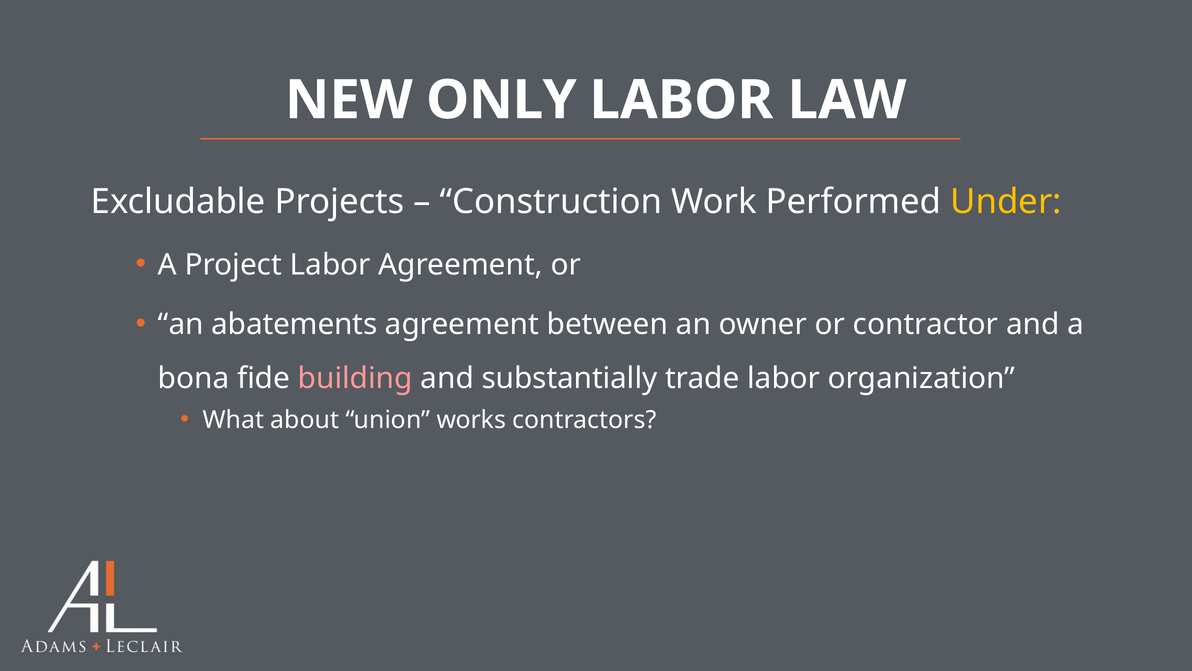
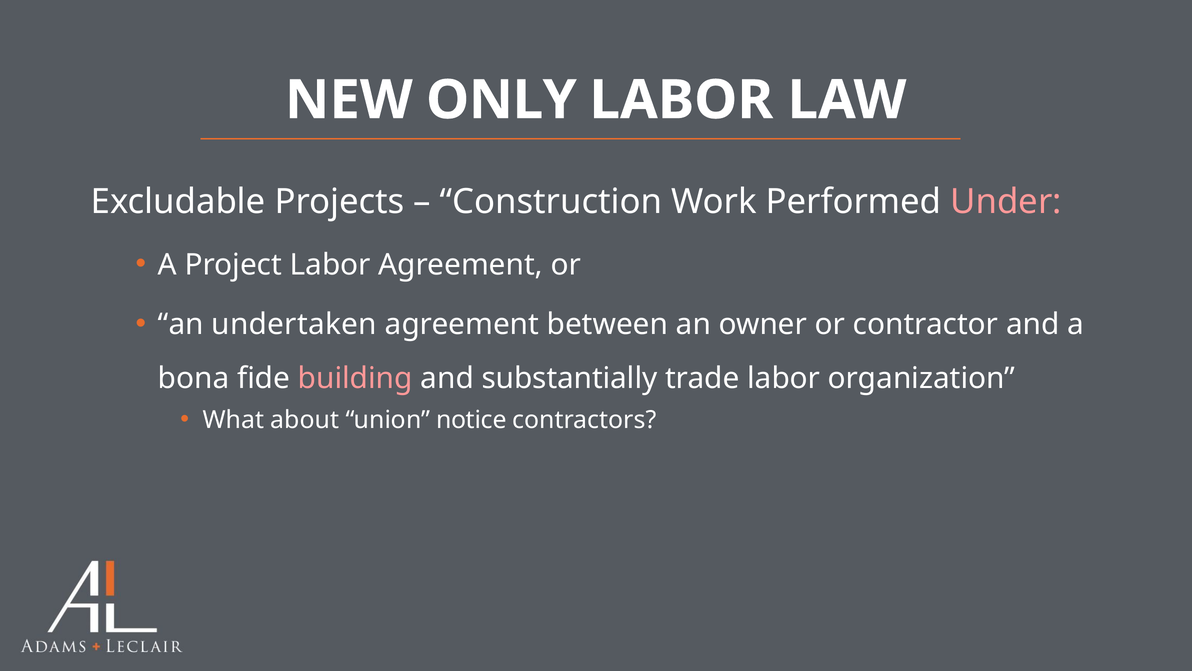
Under colour: yellow -> pink (1006, 201)
abatements: abatements -> undertaken (294, 324)
works: works -> notice (471, 420)
